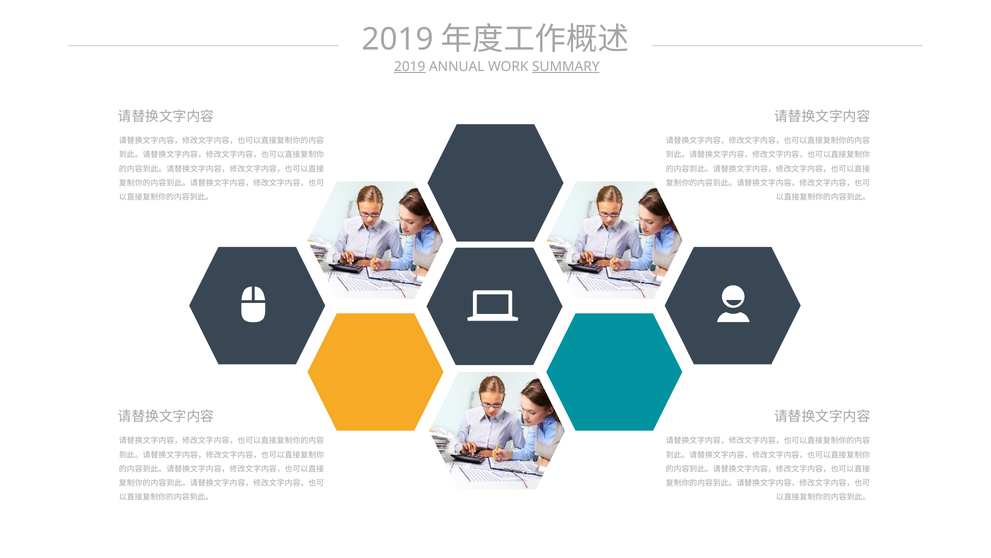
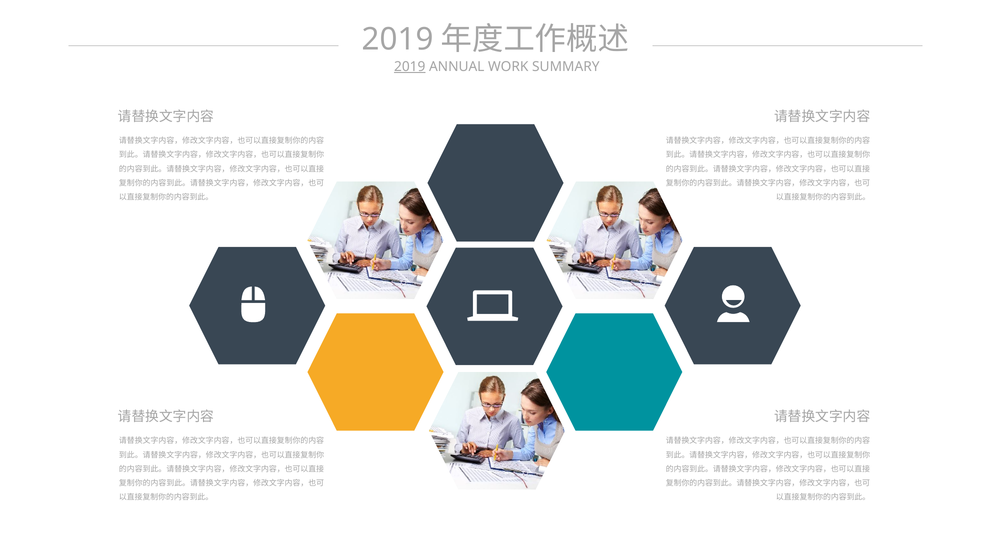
SUMMARY underline: present -> none (566, 67)
